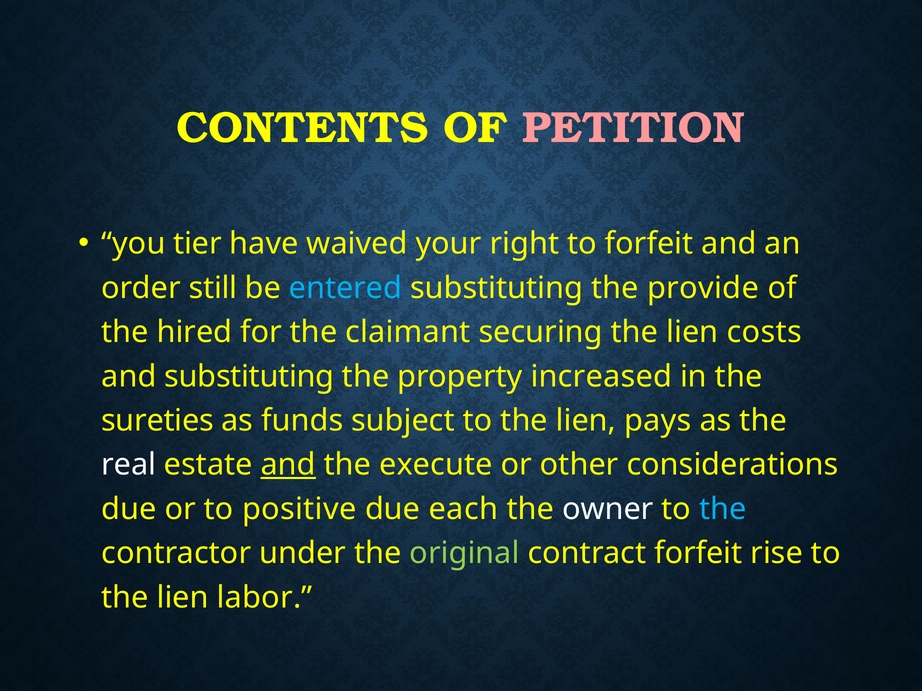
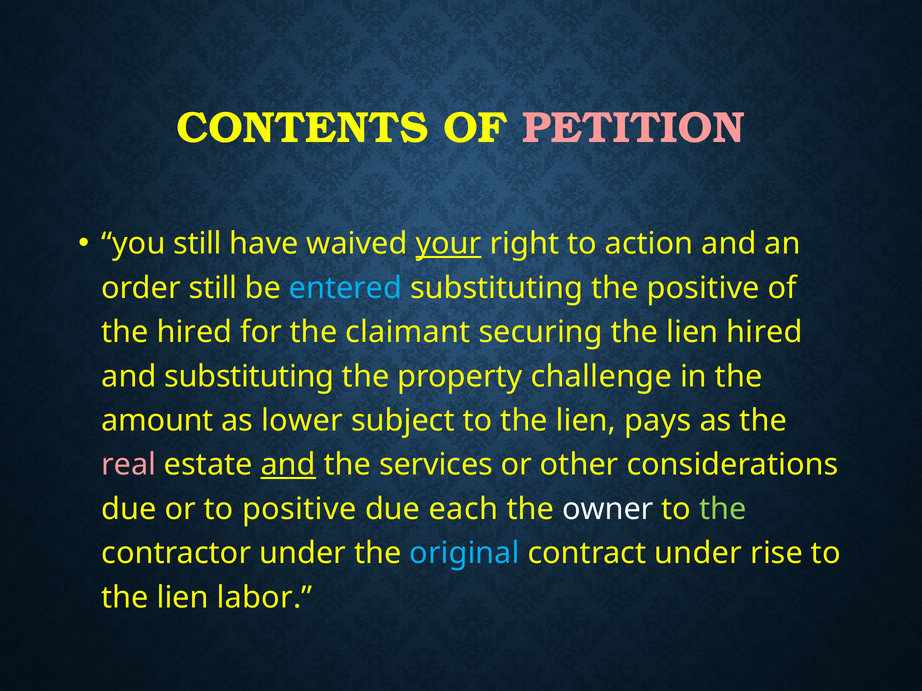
you tier: tier -> still (198, 244)
your underline: none -> present (449, 244)
to forfeit: forfeit -> action (649, 244)
the provide: provide -> positive (703, 288)
lien costs: costs -> hired (765, 332)
increased: increased -> challenge (601, 377)
sureties: sureties -> amount (157, 421)
funds: funds -> lower (302, 421)
real colour: white -> pink (129, 465)
execute: execute -> services (436, 465)
the colour: light blue -> light green (723, 509)
original colour: light green -> light blue (465, 554)
contract forfeit: forfeit -> under (698, 554)
